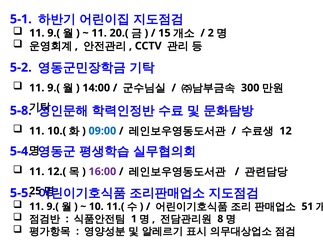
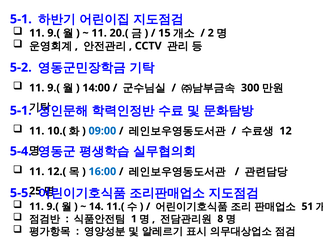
5-8: 5-8 -> 5-1 (21, 111)
16:00 colour: purple -> blue (102, 172)
10: 10 -> 14 (96, 207)
